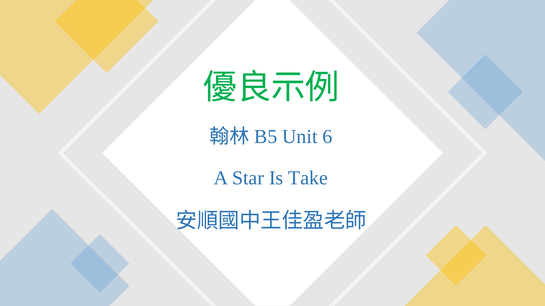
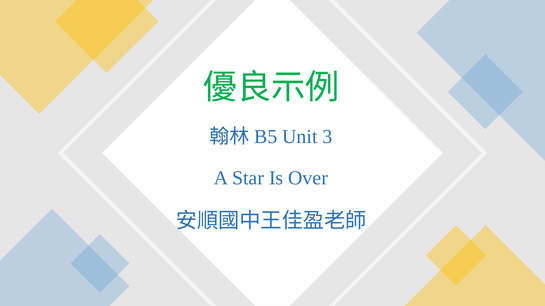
6: 6 -> 3 (327, 137)
Take: Take -> Over (308, 178)
